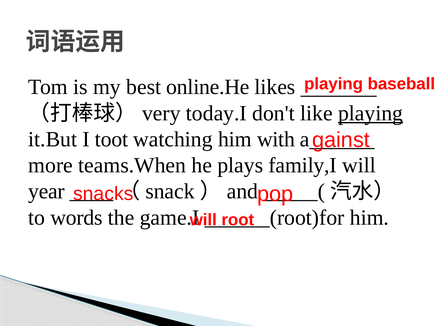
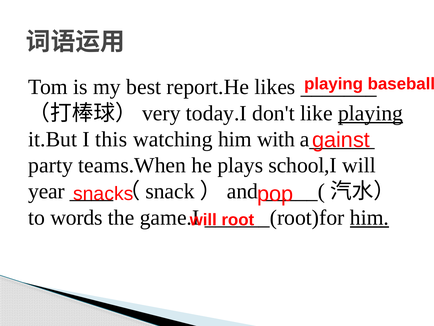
online.He: online.He -> report.He (208, 87)
toot: toot -> this (111, 139)
more: more -> party (51, 165)
family,I: family,I -> school,I (303, 165)
him underline: none -> present (369, 217)
